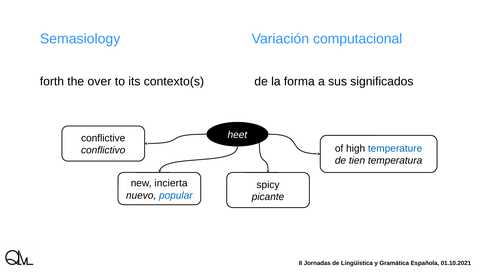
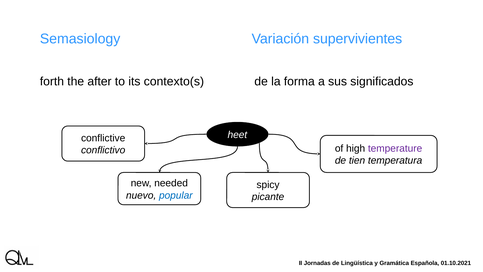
computacional: computacional -> supervivientes (358, 39)
over: over -> after (100, 82)
temperature colour: blue -> purple (395, 148)
incierta: incierta -> needed (171, 183)
